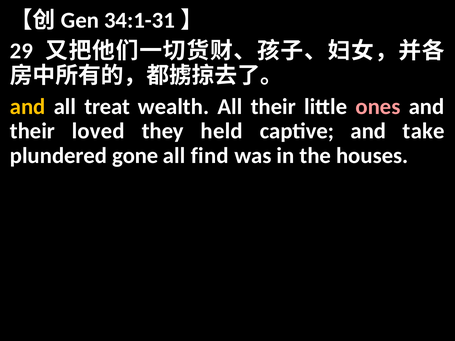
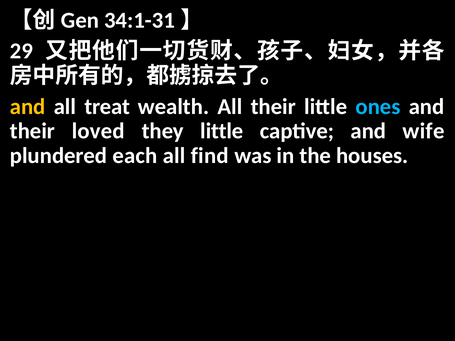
ones colour: pink -> light blue (378, 107)
they held: held -> little (222, 131)
take: take -> wife (424, 131)
gone: gone -> each (135, 156)
